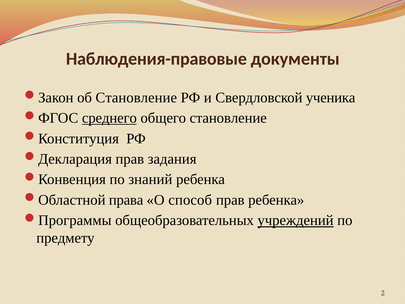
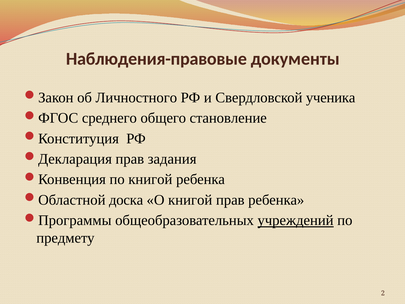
об Становление: Становление -> Личностного (136, 98)
среднего underline: present -> none (109, 118)
по знаний: знаний -> книгой (150, 179)
права: права -> доска (126, 200)
О способ: способ -> книгой (190, 200)
